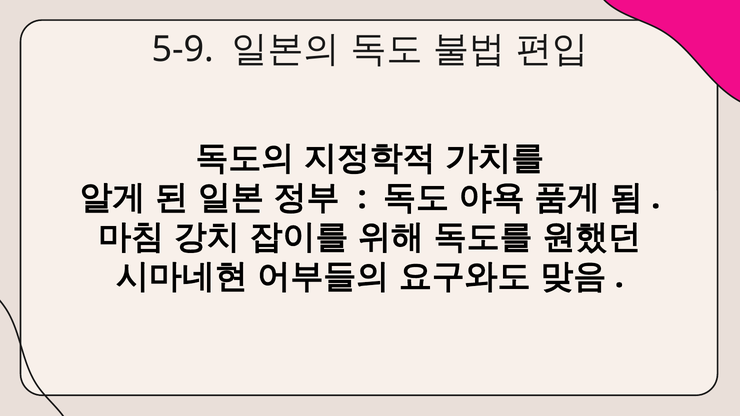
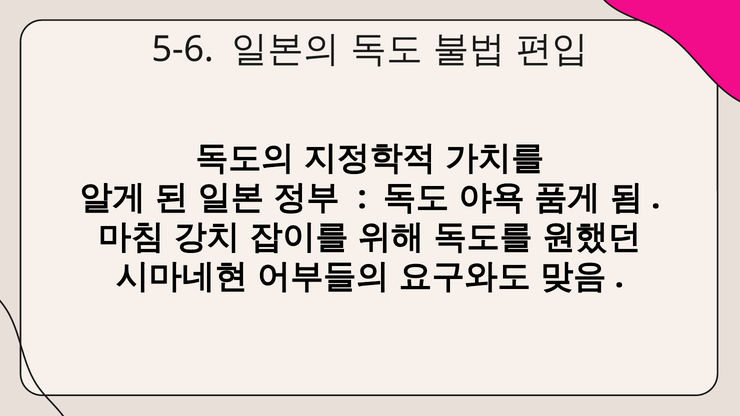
5-9: 5-9 -> 5-6 (183, 49)
